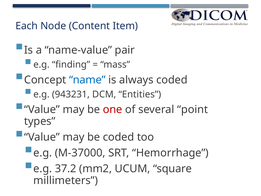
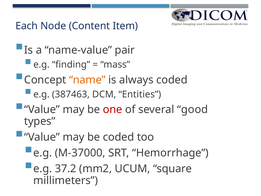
name colour: blue -> orange (87, 80)
943231: 943231 -> 387463 (71, 94)
point: point -> good (193, 109)
